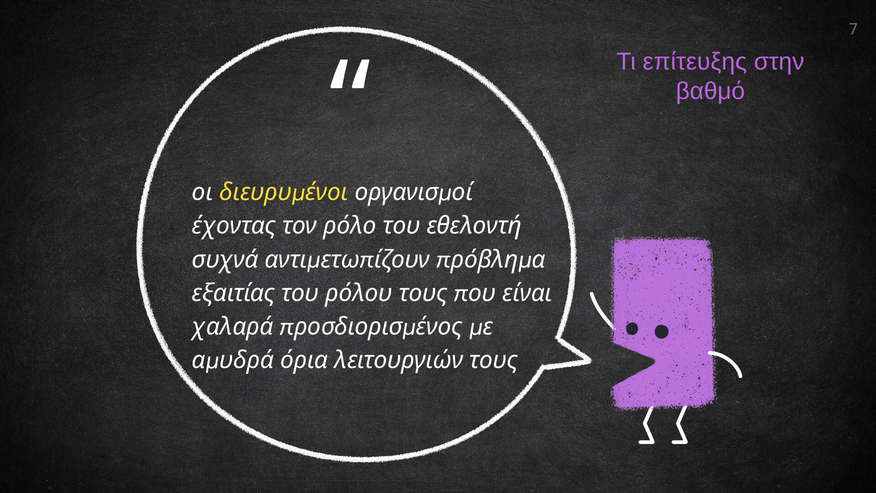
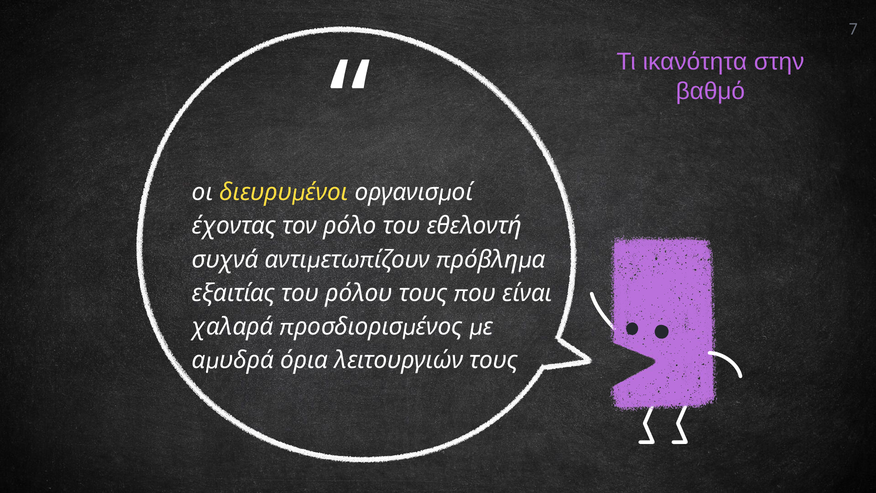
επίτευξης: επίτευξης -> ικανότητα (695, 62)
